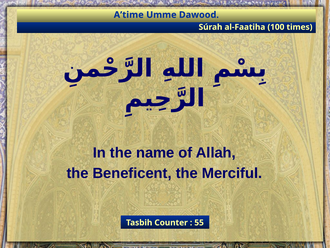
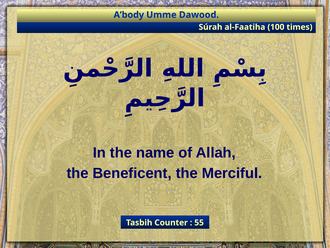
A’time: A’time -> A’body (129, 15)
